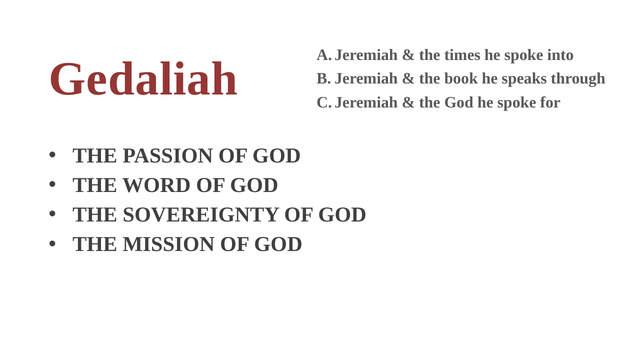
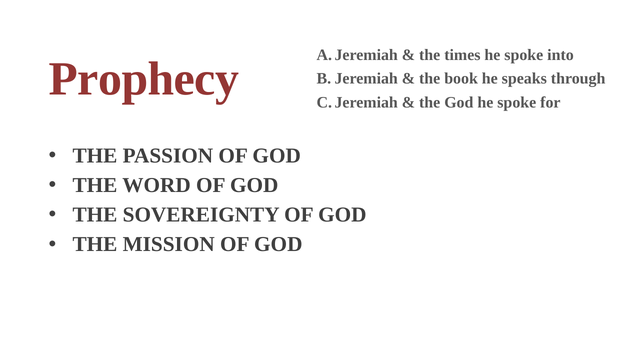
Gedaliah: Gedaliah -> Prophecy (144, 79)
